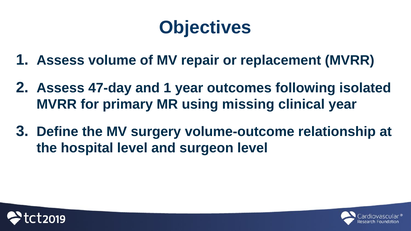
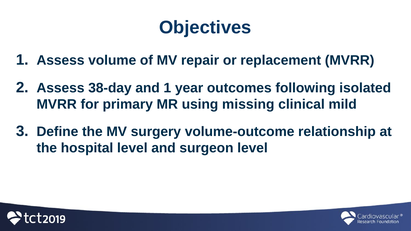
47-day: 47-day -> 38-day (110, 88)
clinical year: year -> mild (343, 104)
